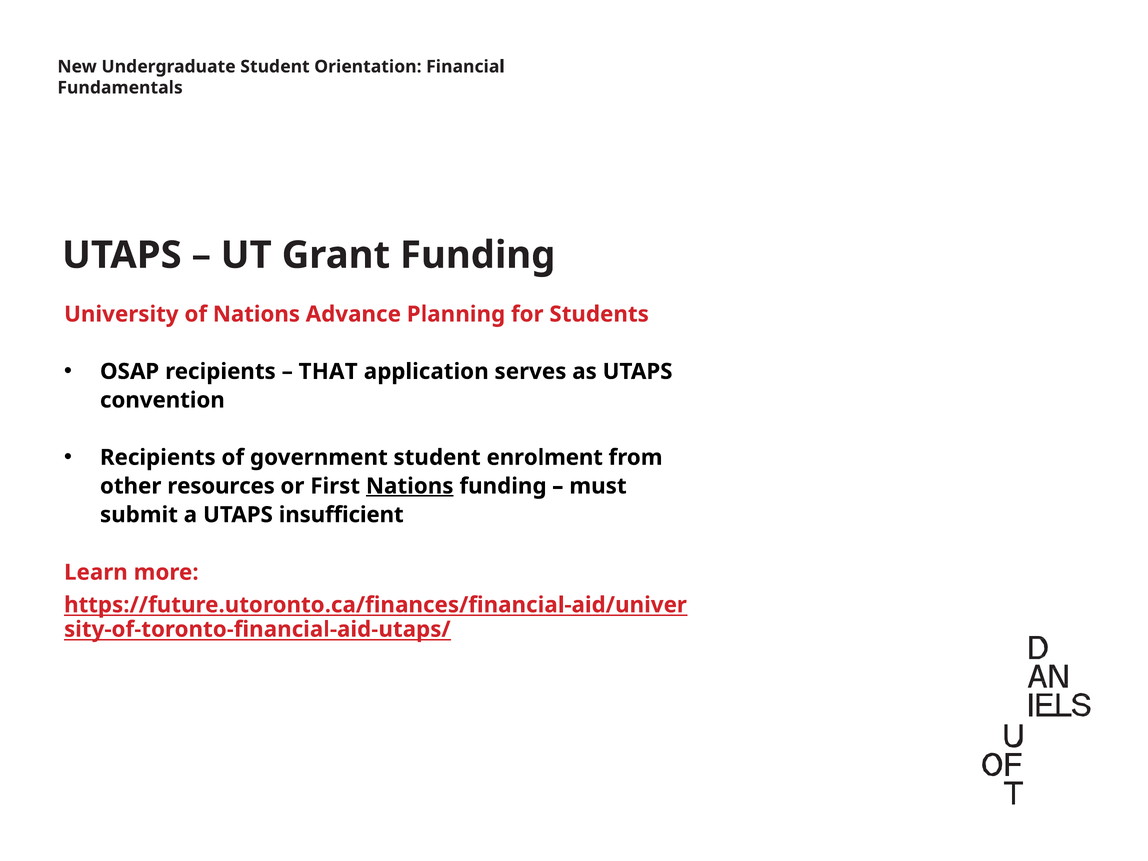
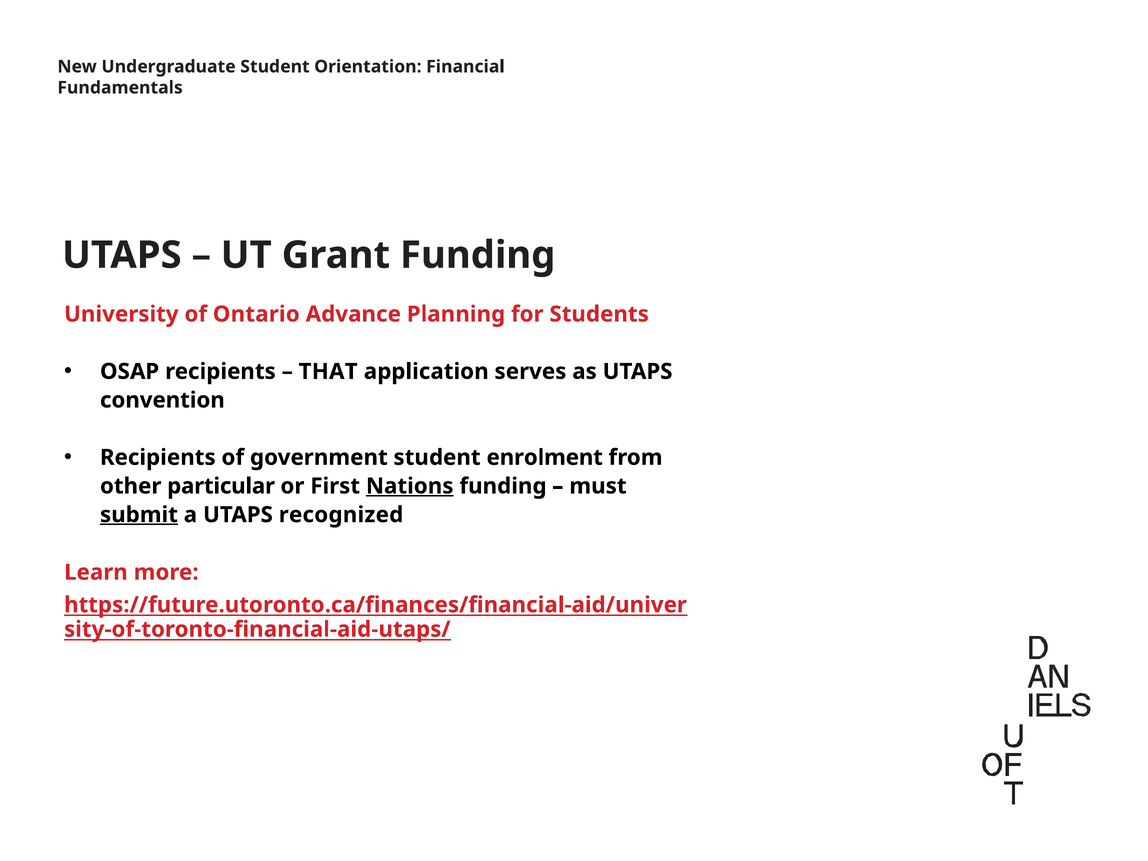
of Nations: Nations -> Ontario (256, 314)
resources: resources -> particular (221, 486)
submit underline: none -> present (139, 515)
insufficient: insufficient -> recognized (341, 515)
